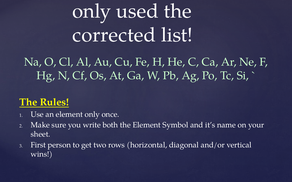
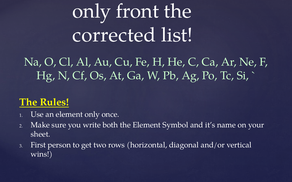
used: used -> front (137, 11)
